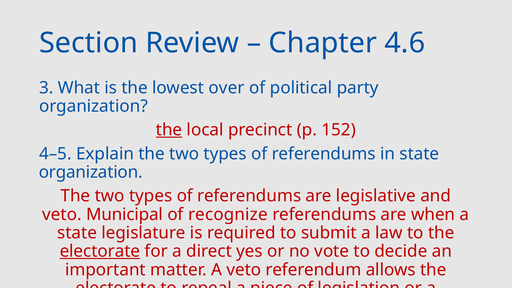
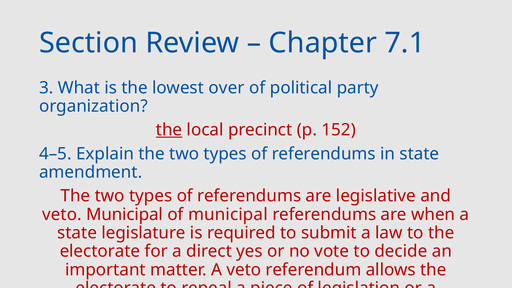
4.6: 4.6 -> 7.1 (405, 43)
organization: organization -> amendment (91, 172)
of recognize: recognize -> municipal (228, 214)
electorate underline: present -> none (100, 251)
